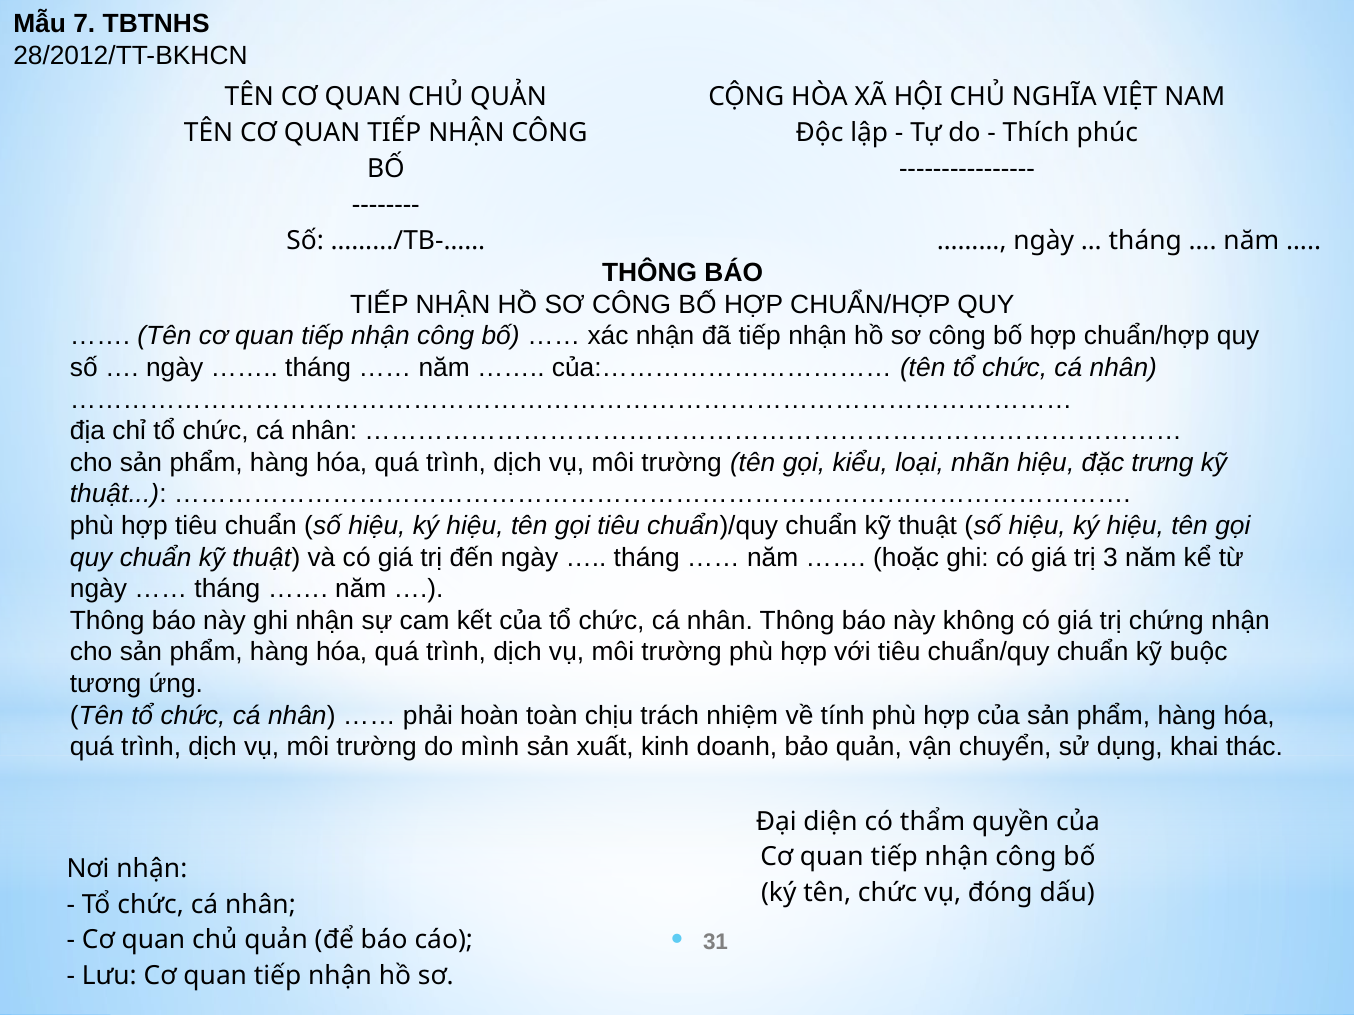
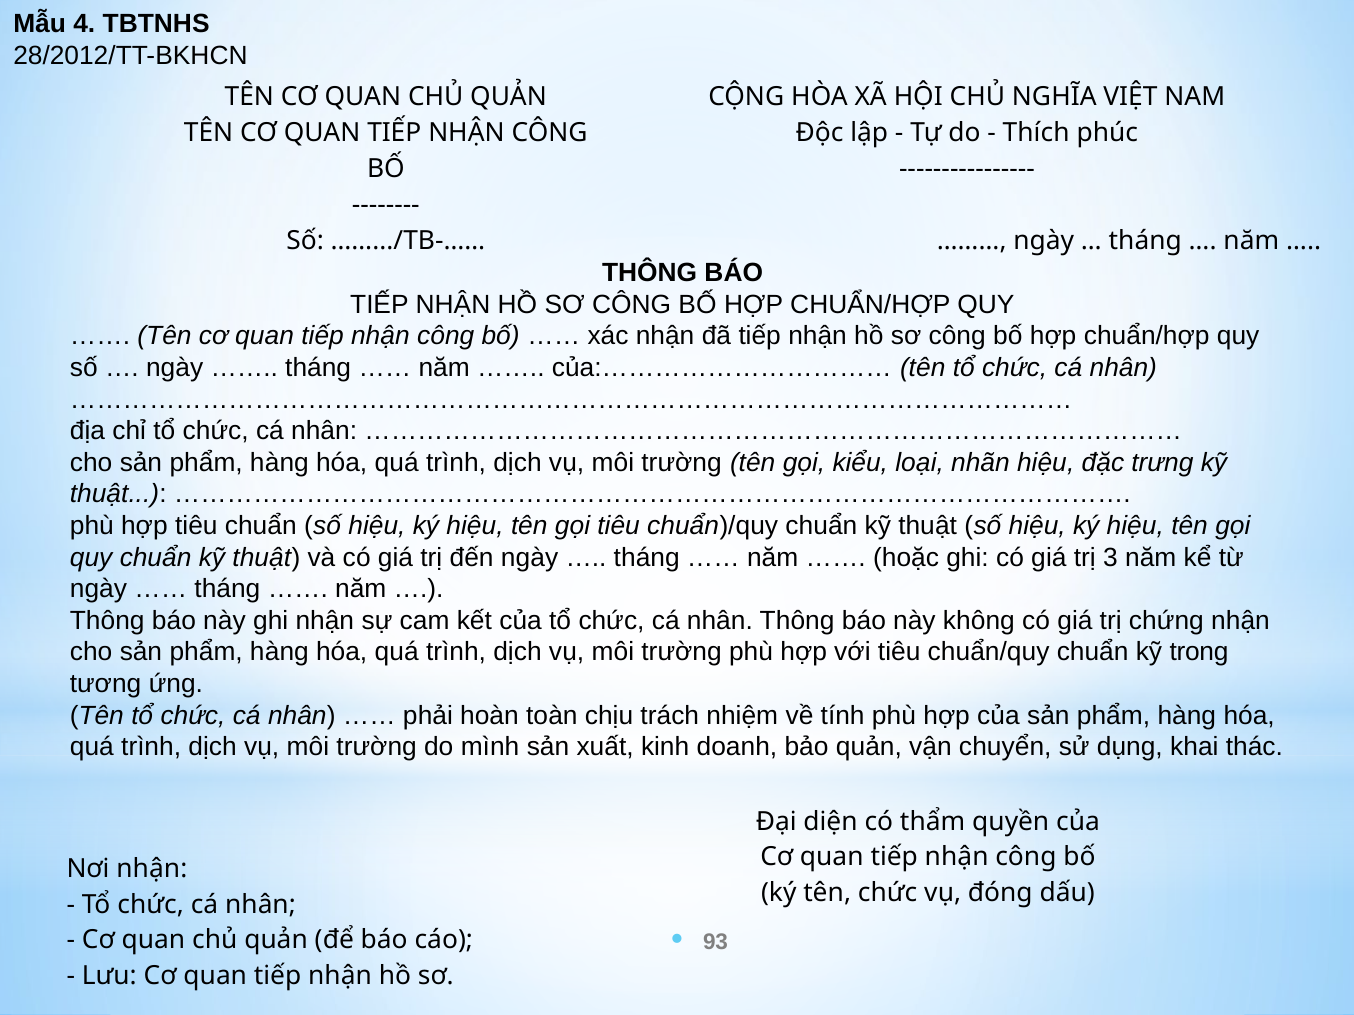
7: 7 -> 4 (84, 24)
buộc: buộc -> trong (1199, 652)
31: 31 -> 93 (716, 942)
